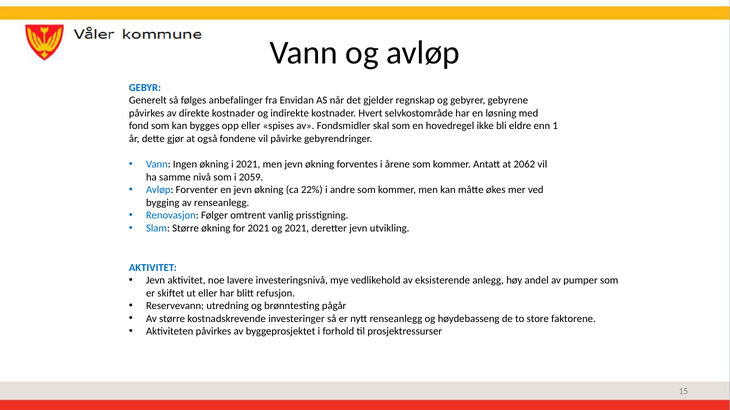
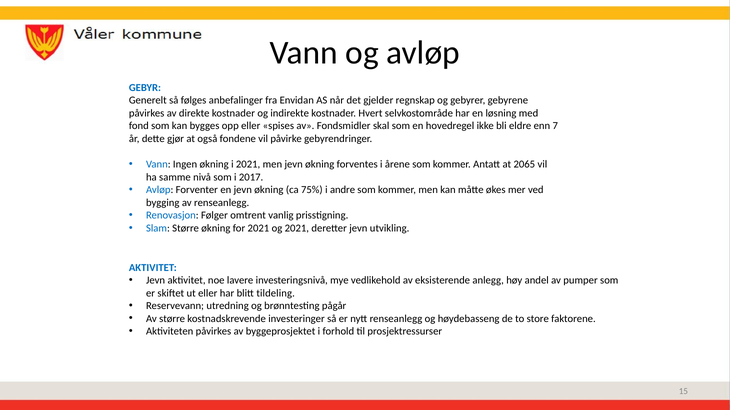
1: 1 -> 7 (555, 126)
2062: 2062 -> 2065 (524, 165)
2059: 2059 -> 2017 (251, 177)
22%: 22% -> 75% (312, 190)
refusjon: refusjon -> tildeling (276, 293)
